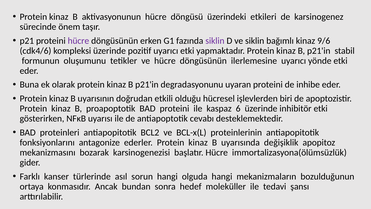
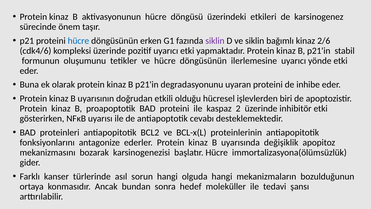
hücre colour: purple -> blue (78, 41)
9/6: 9/6 -> 2/6 (324, 41)
6: 6 -> 2 (238, 108)
